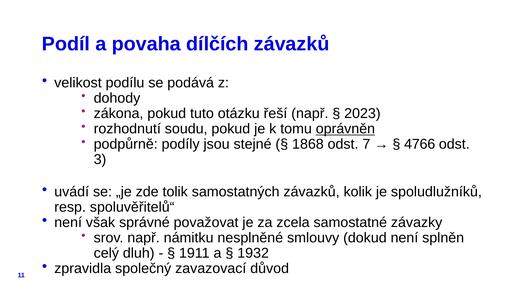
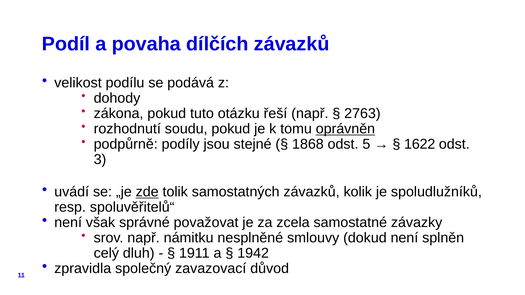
2023: 2023 -> 2763 (362, 114)
7: 7 -> 5 (366, 144)
4766: 4766 -> 1622 (420, 144)
zde underline: none -> present (147, 192)
1932: 1932 -> 1942 (253, 253)
